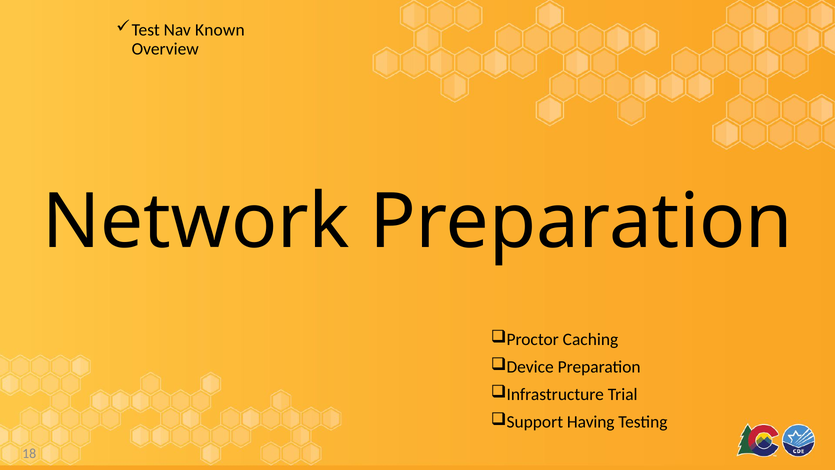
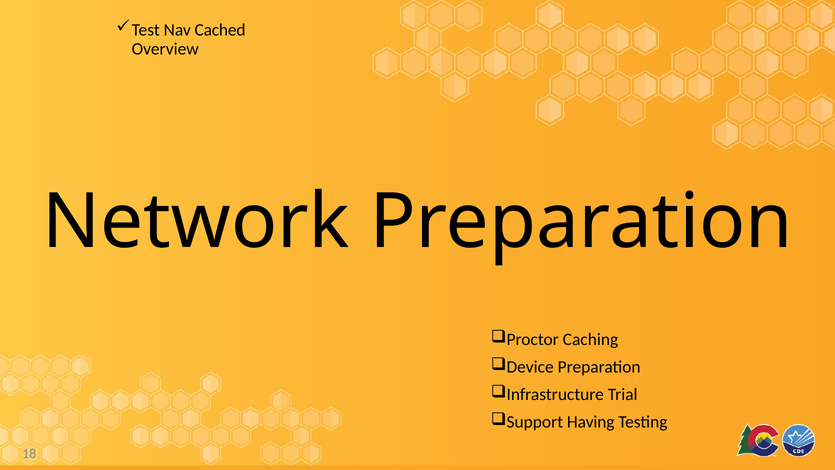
Known: Known -> Cached (220, 30)
